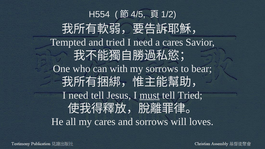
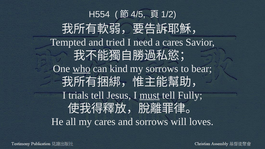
who underline: none -> present (81, 69)
with: with -> kind (119, 69)
need: need -> trials (78, 95)
tell Tried: Tried -> Fully (190, 95)
